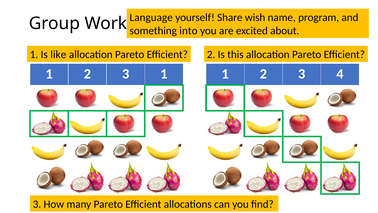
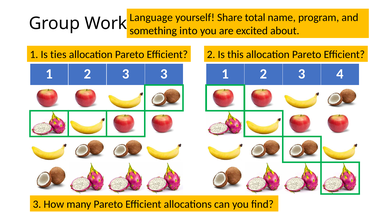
wish: wish -> total (255, 17)
like: like -> ties (58, 55)
3 1: 1 -> 3 (164, 74)
